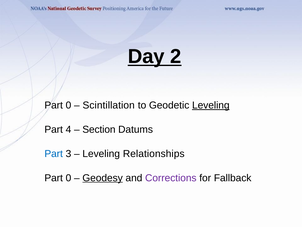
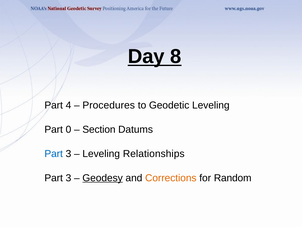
2: 2 -> 8 (176, 56)
0: 0 -> 4 (68, 105)
Scintillation: Scintillation -> Procedures (109, 105)
Leveling underline: present -> none (211, 105)
4: 4 -> 0 (68, 129)
0: 0 -> 3 (68, 178)
Corrections colour: purple -> orange (171, 178)
Fallback: Fallback -> Random (233, 178)
